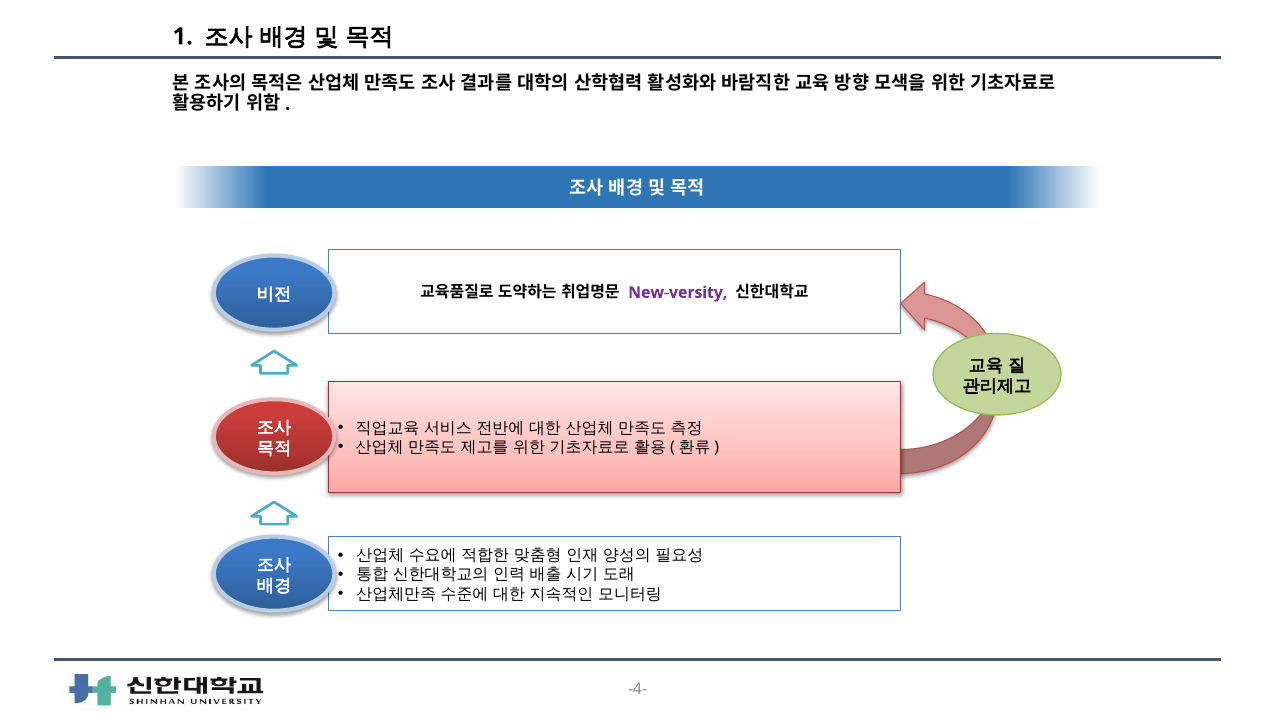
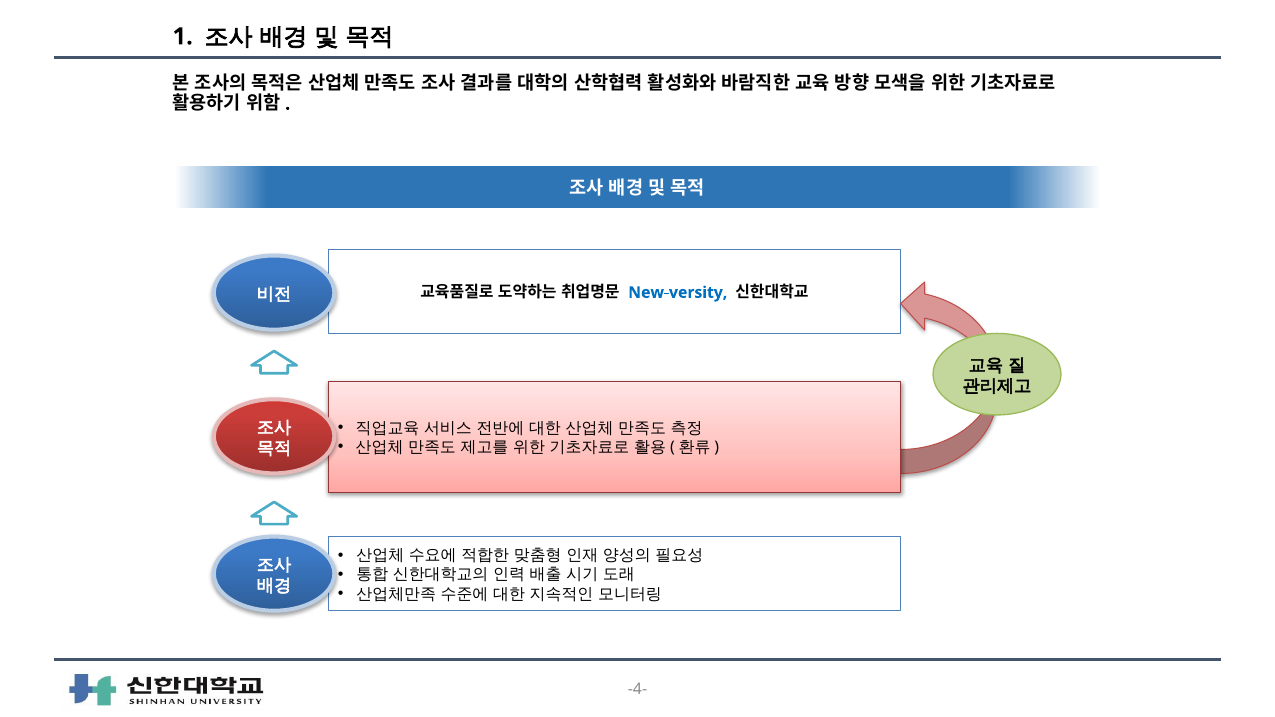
New-versity colour: purple -> blue (678, 293)
